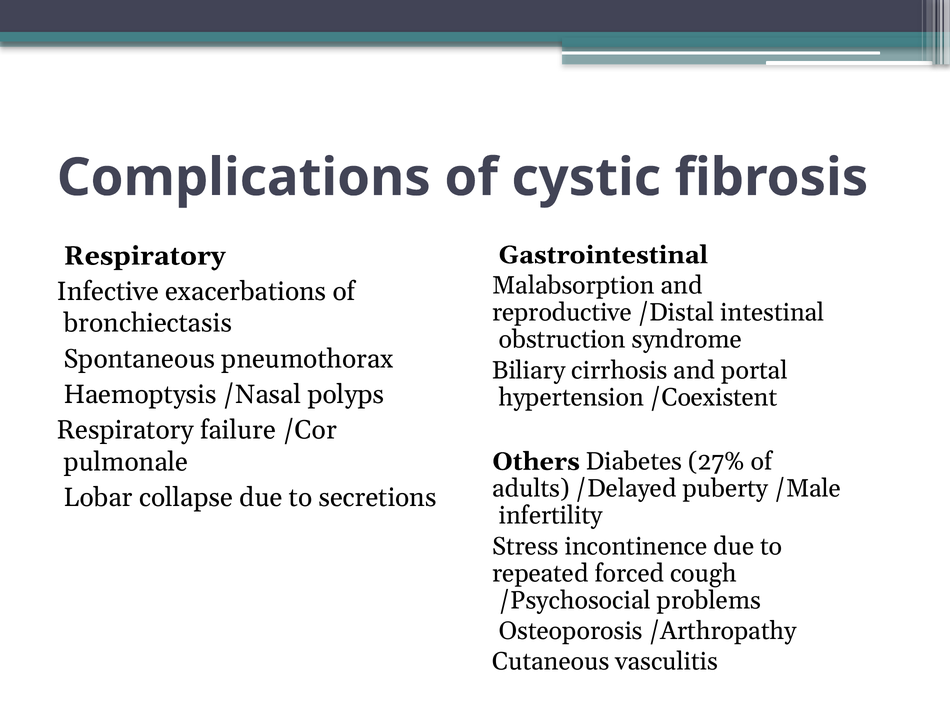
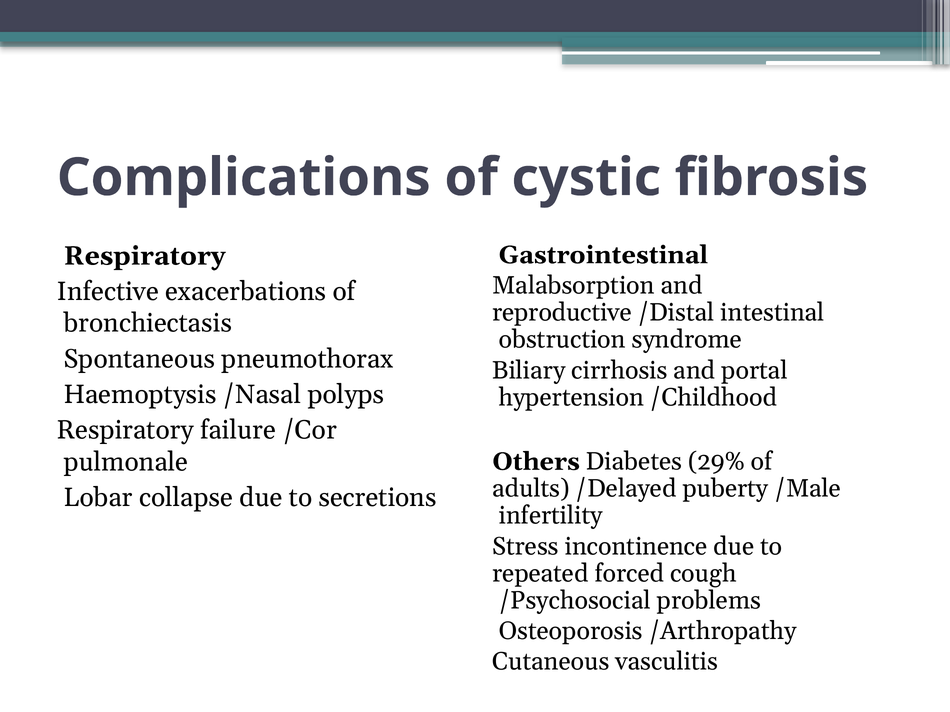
/Coexistent: /Coexistent -> /Childhood (714, 398)
27%: 27% -> 29% (717, 462)
